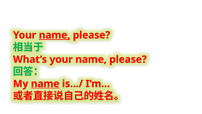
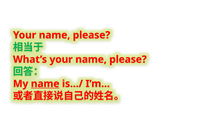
name underline: present -> none (55, 35)
